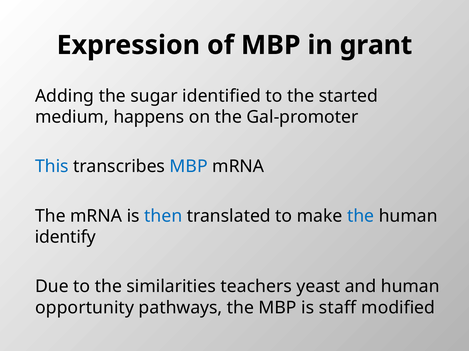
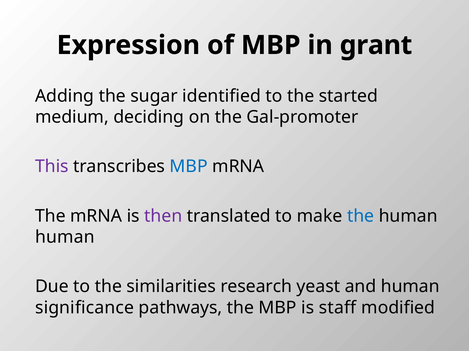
happens: happens -> deciding (149, 117)
This colour: blue -> purple (52, 167)
then colour: blue -> purple (163, 216)
identify: identify -> human (65, 238)
teachers: teachers -> research (256, 287)
opportunity: opportunity -> significance (85, 308)
